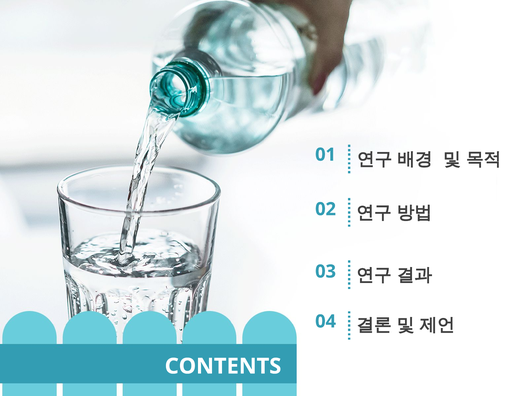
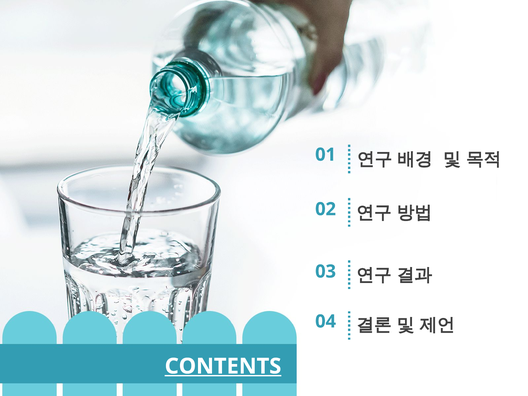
CONTENTS underline: none -> present (223, 366)
